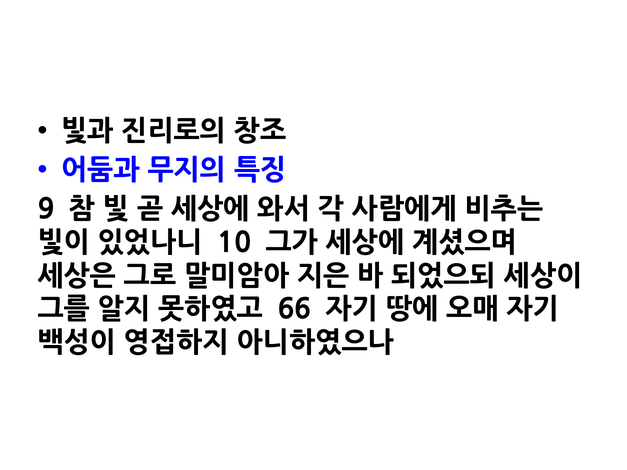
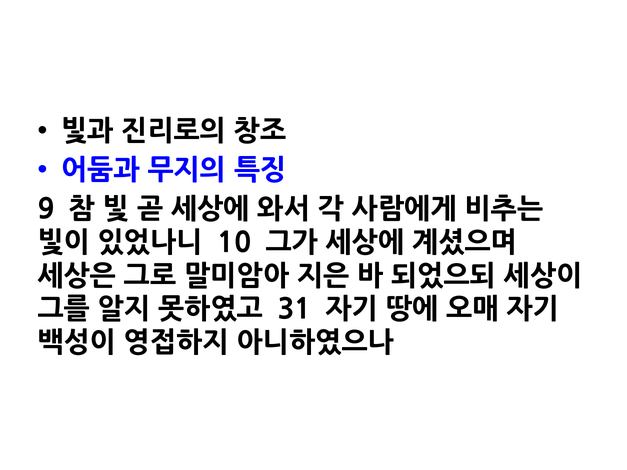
66: 66 -> 31 (294, 310)
